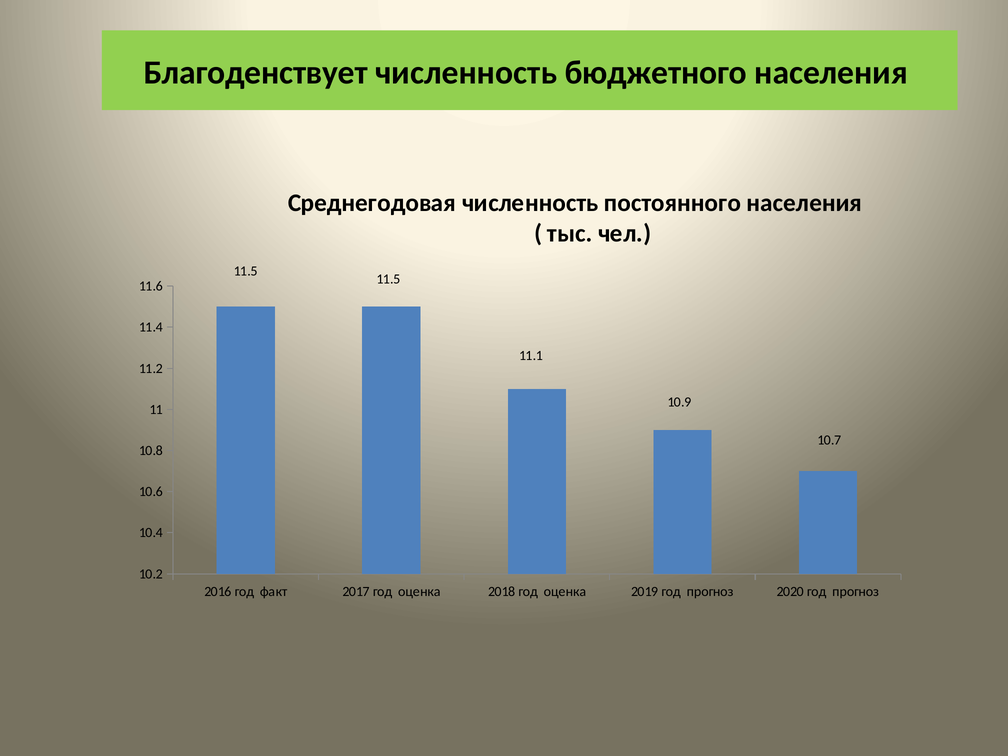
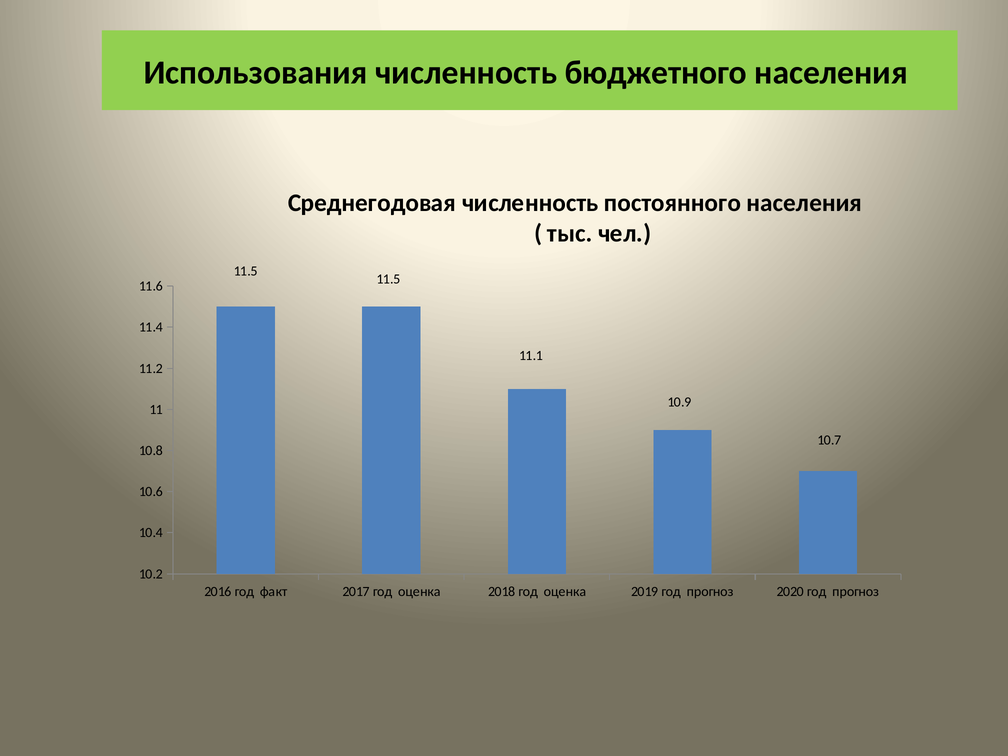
Благоденствует: Благоденствует -> Использования (256, 73)
